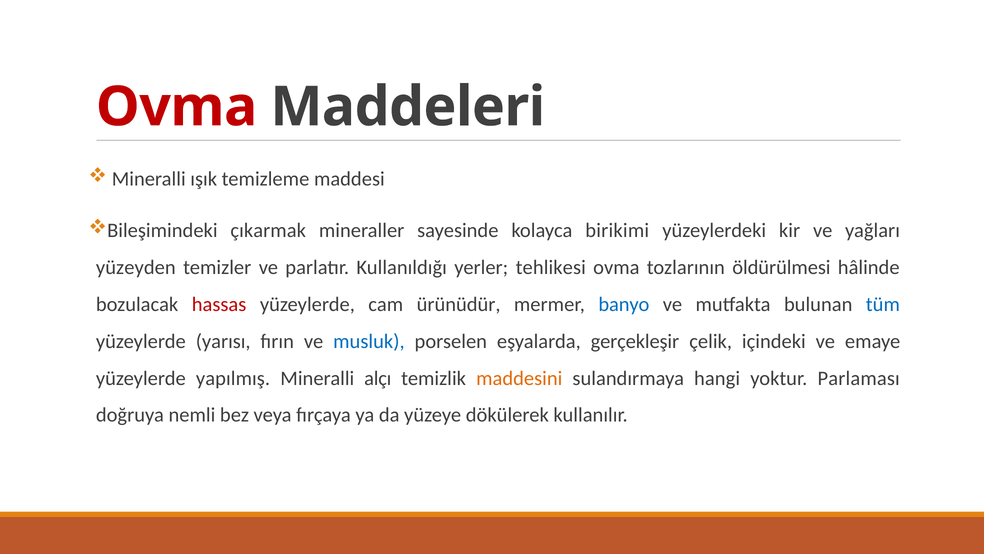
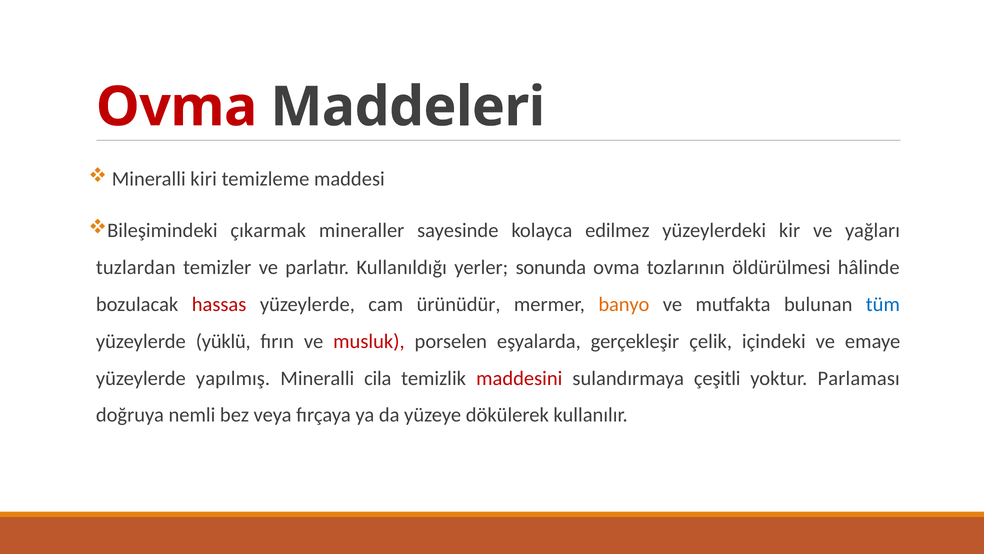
ışık: ışık -> kiri (204, 179)
birikimi: birikimi -> edilmez (617, 230)
yüzeyden: yüzeyden -> tuzlardan (136, 267)
tehlikesi: tehlikesi -> sonunda (551, 267)
banyo colour: blue -> orange (624, 304)
yarısı: yarısı -> yüklü (223, 341)
musluk colour: blue -> red (369, 341)
alçı: alçı -> cila (378, 378)
maddesini colour: orange -> red (519, 378)
hangi: hangi -> çeşitli (717, 378)
